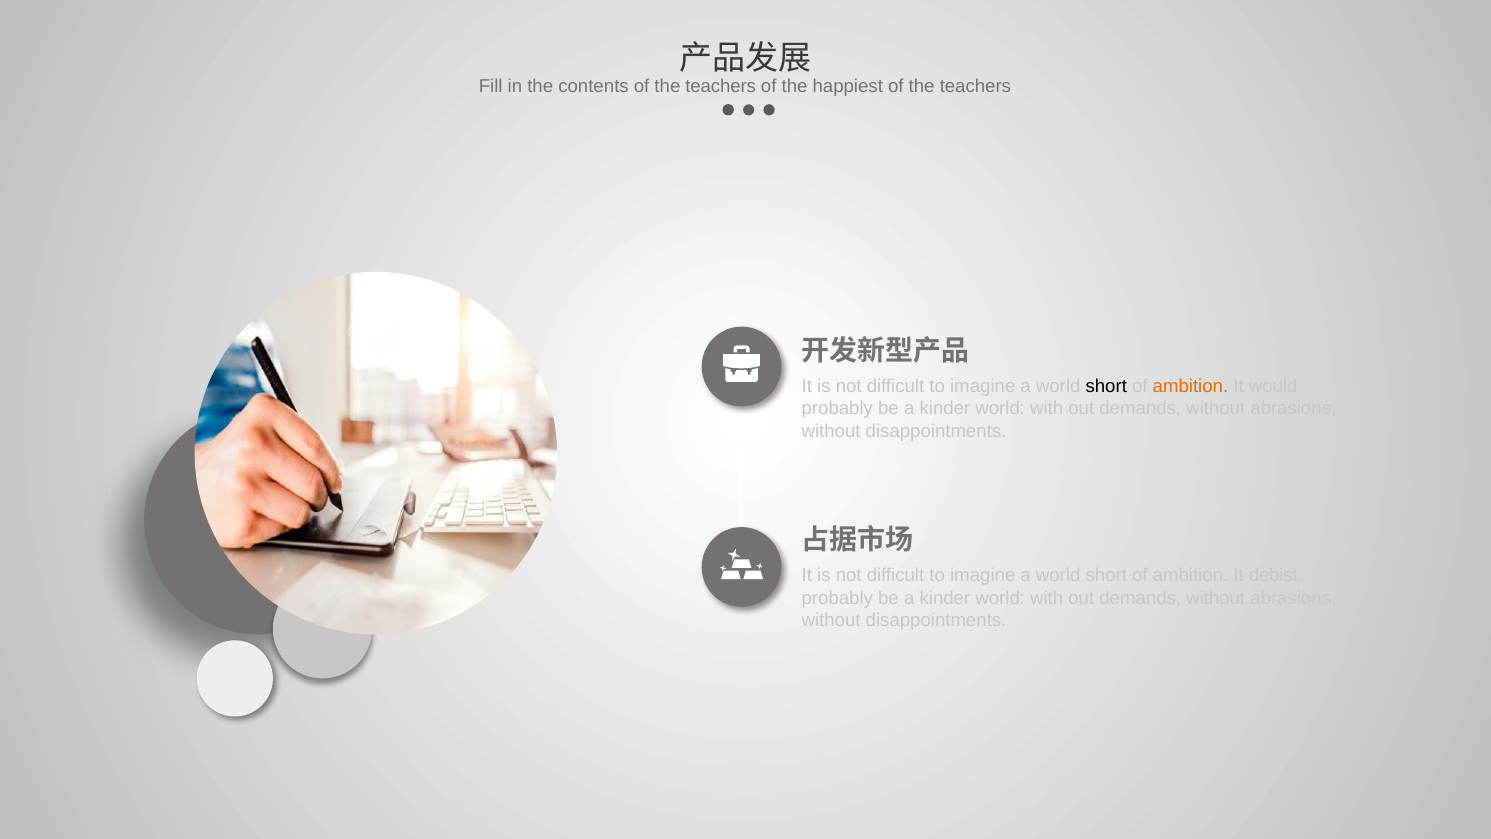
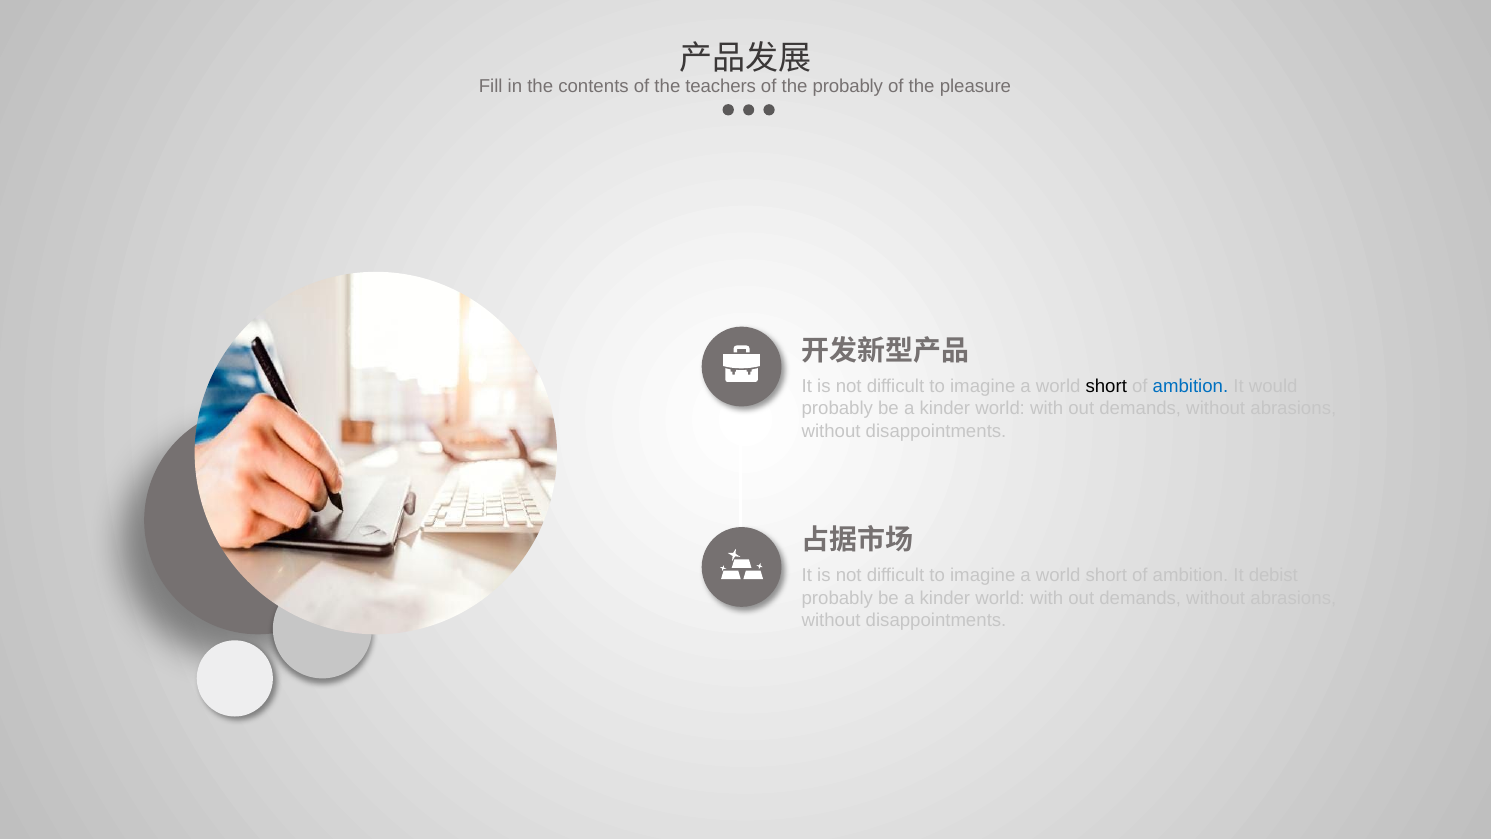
the happiest: happiest -> probably (848, 86)
teachers: teachers -> pleasure (975, 86)
ambition colour: orange -> blue (1190, 386)
